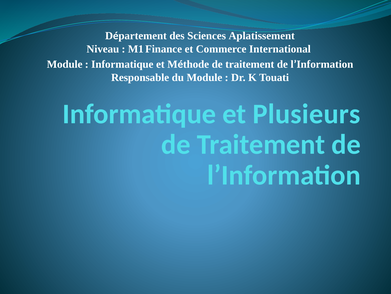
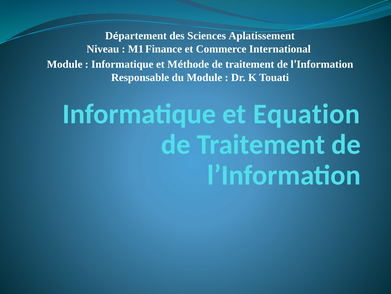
Plusieurs: Plusieurs -> Equation (307, 114)
